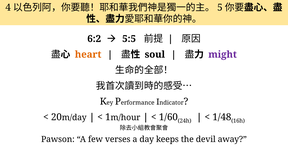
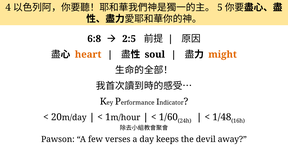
6:2: 6:2 -> 6:8 (94, 39)
5:5: 5:5 -> 2:5 (129, 39)
might colour: purple -> orange (223, 54)
